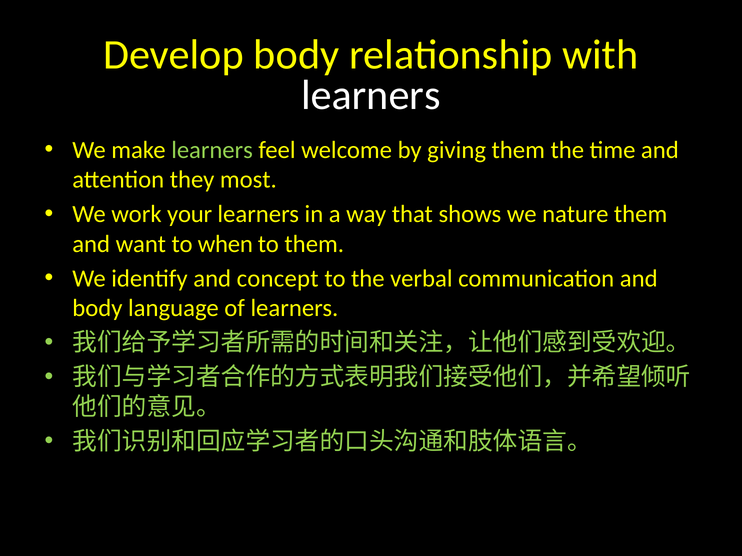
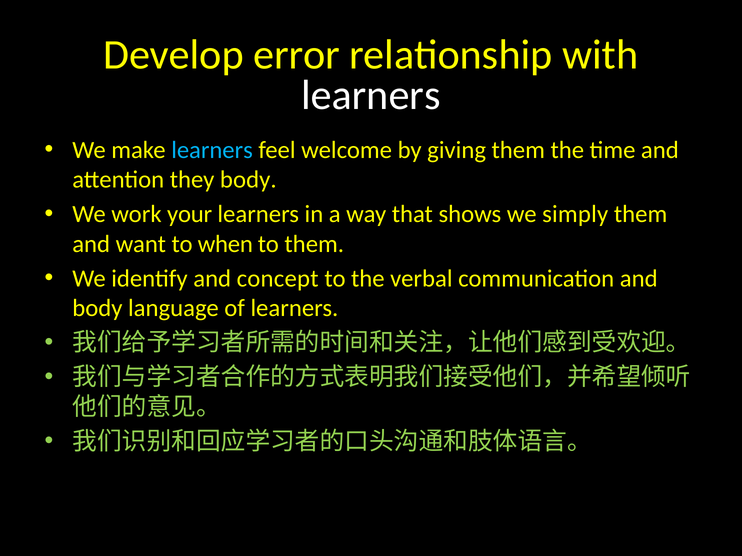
Develop body: body -> error (297, 55)
learners colour: light green -> light blue (212, 150)
they most: most -> body (248, 180)
nature: nature -> simply (575, 214)
